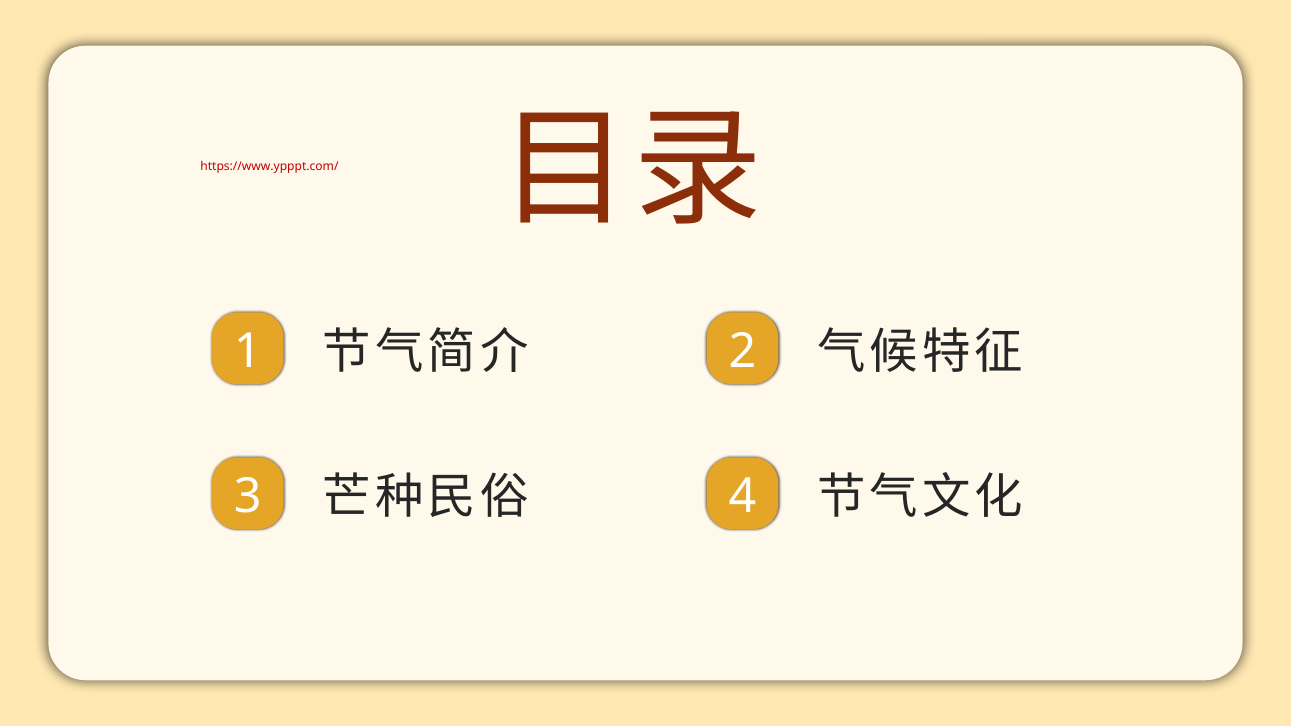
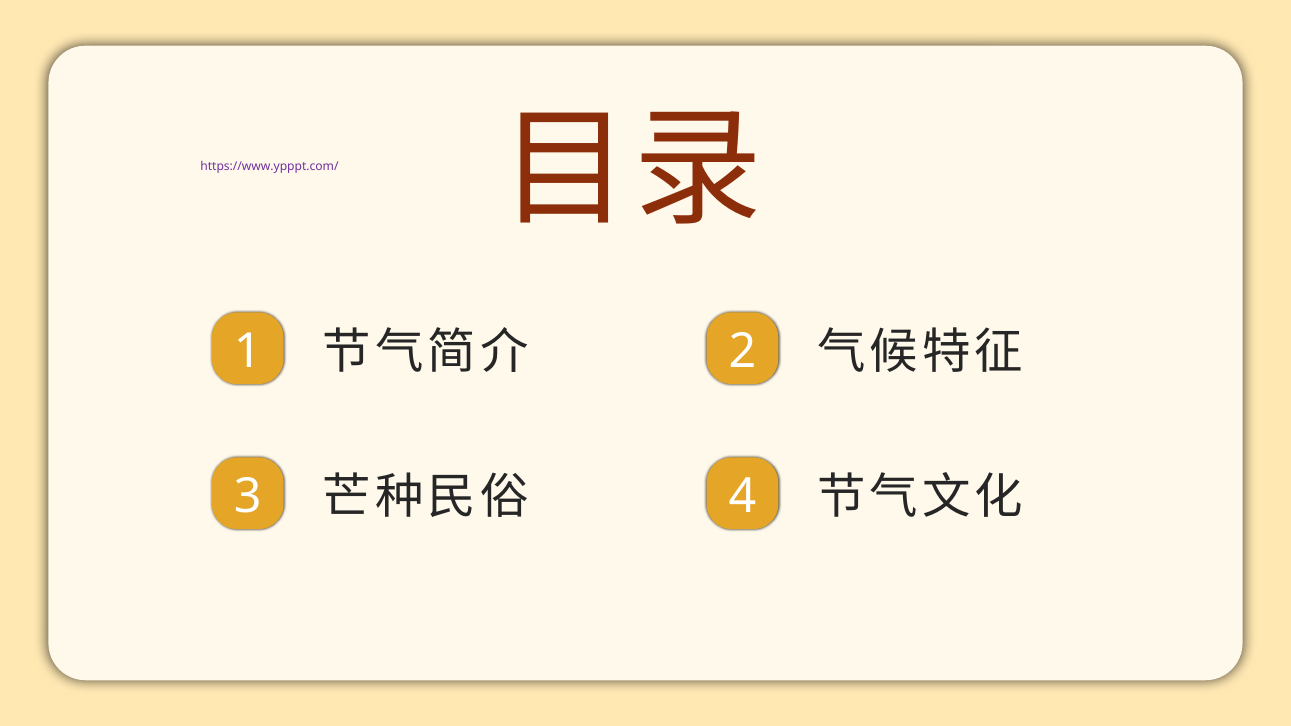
https://www.ypppt.com/ colour: red -> purple (269, 166)
